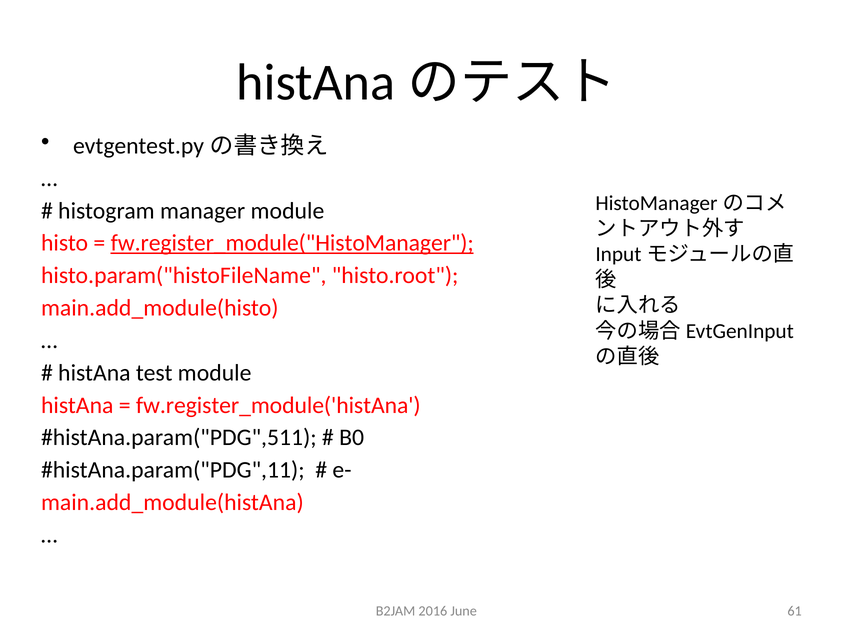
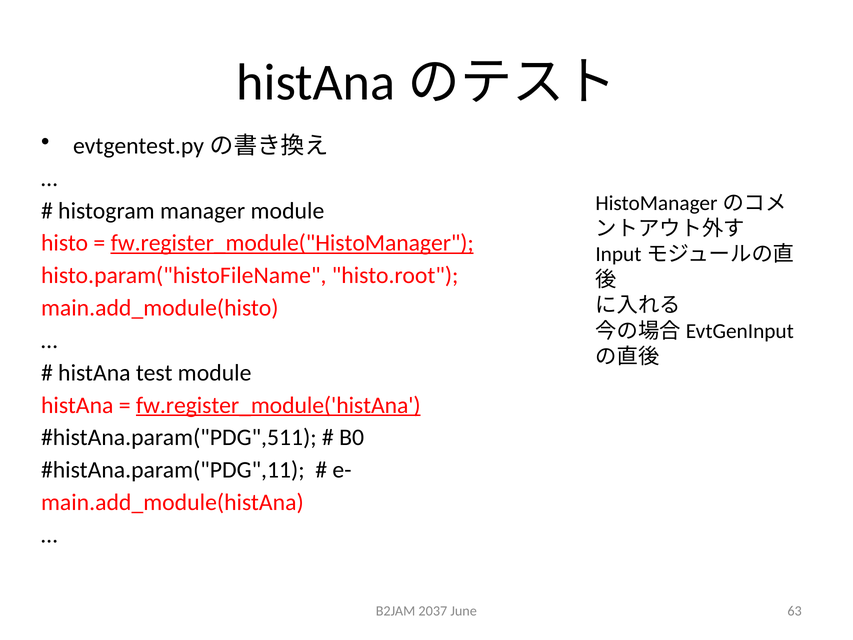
fw.register_module('histAna underline: none -> present (278, 405)
2016: 2016 -> 2037 (433, 611)
61: 61 -> 63 (795, 611)
